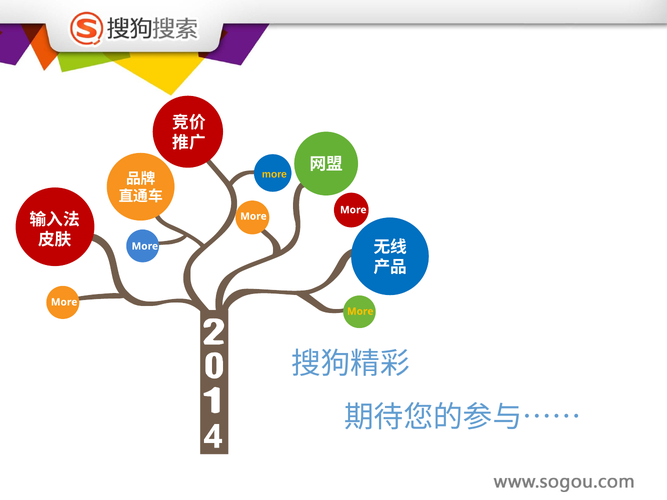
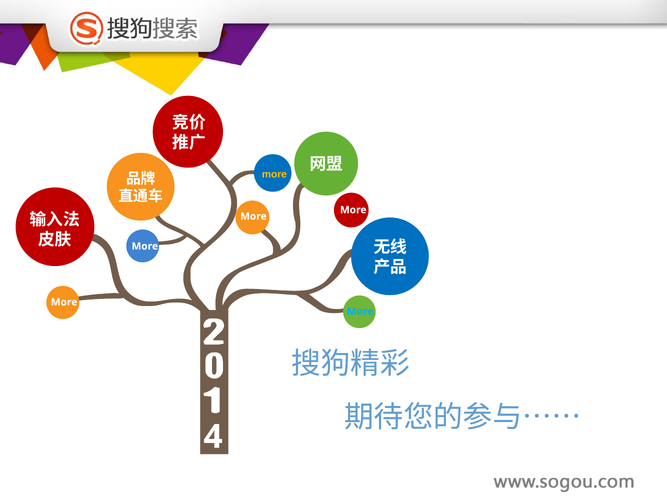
More colour: yellow -> light blue (360, 312)
